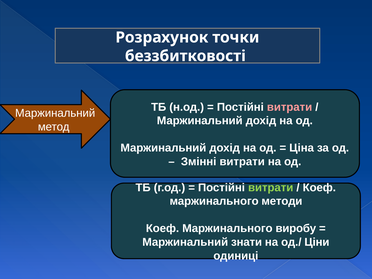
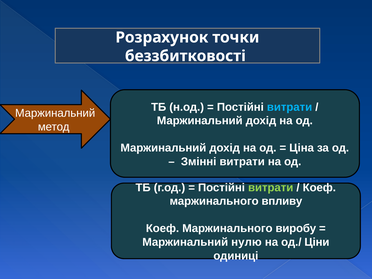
витрати colour: pink -> light blue (290, 107)
методи: методи -> впливу (282, 201)
знати: знати -> нулю (246, 242)
